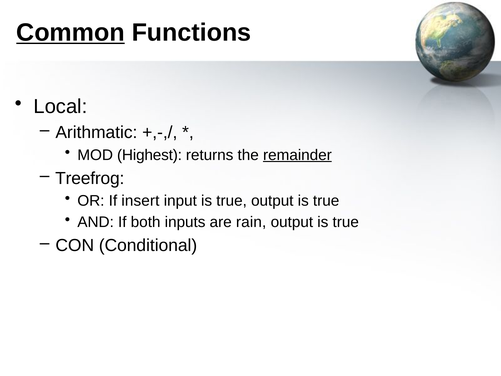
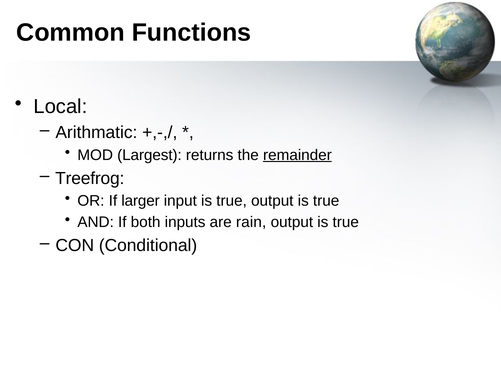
Common underline: present -> none (71, 32)
Highest: Highest -> Largest (149, 155)
insert: insert -> larger (141, 201)
